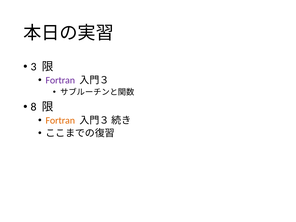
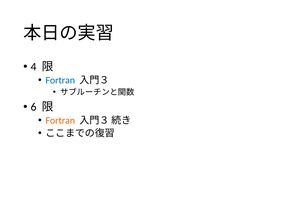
3: 3 -> 4 (34, 67)
Fortran colour: purple -> blue (60, 80)
8: 8 -> 6 (34, 107)
